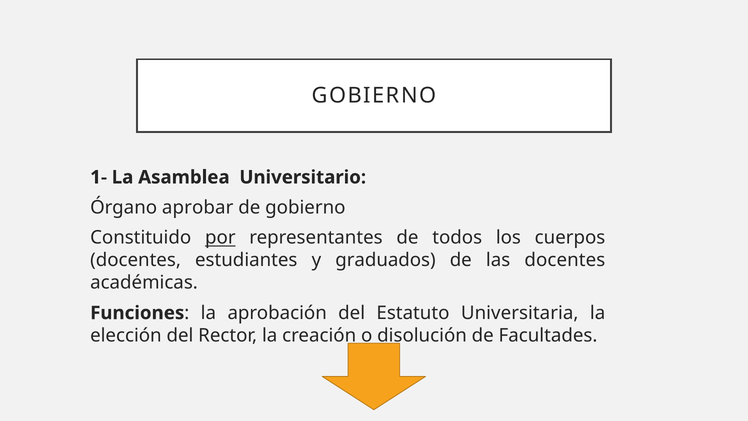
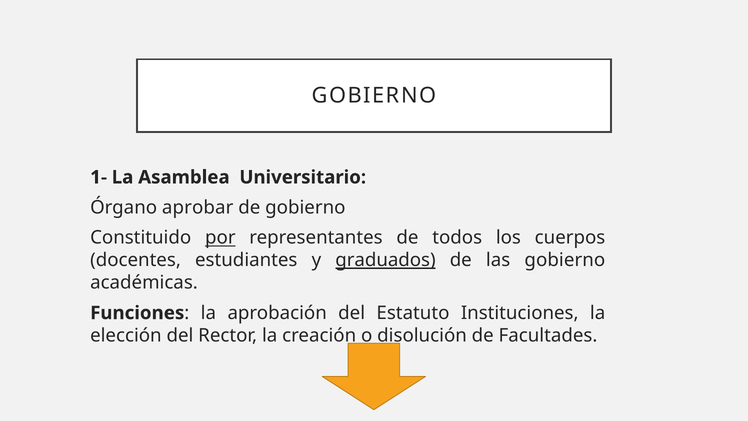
graduados underline: none -> present (385, 260)
las docentes: docentes -> gobierno (565, 260)
Universitaria: Universitaria -> Instituciones (520, 313)
